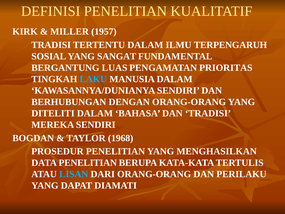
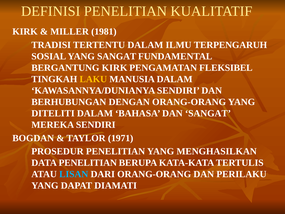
1957: 1957 -> 1981 (104, 32)
BERGANTUNG LUAS: LUAS -> KIRK (115, 68)
PRIORITAS: PRIORITAS -> FLEKSIBEL (226, 68)
LAKU colour: light blue -> yellow (93, 79)
DAN TRADISI: TRADISI -> SANGAT (208, 113)
1968: 1968 -> 1971 (121, 138)
